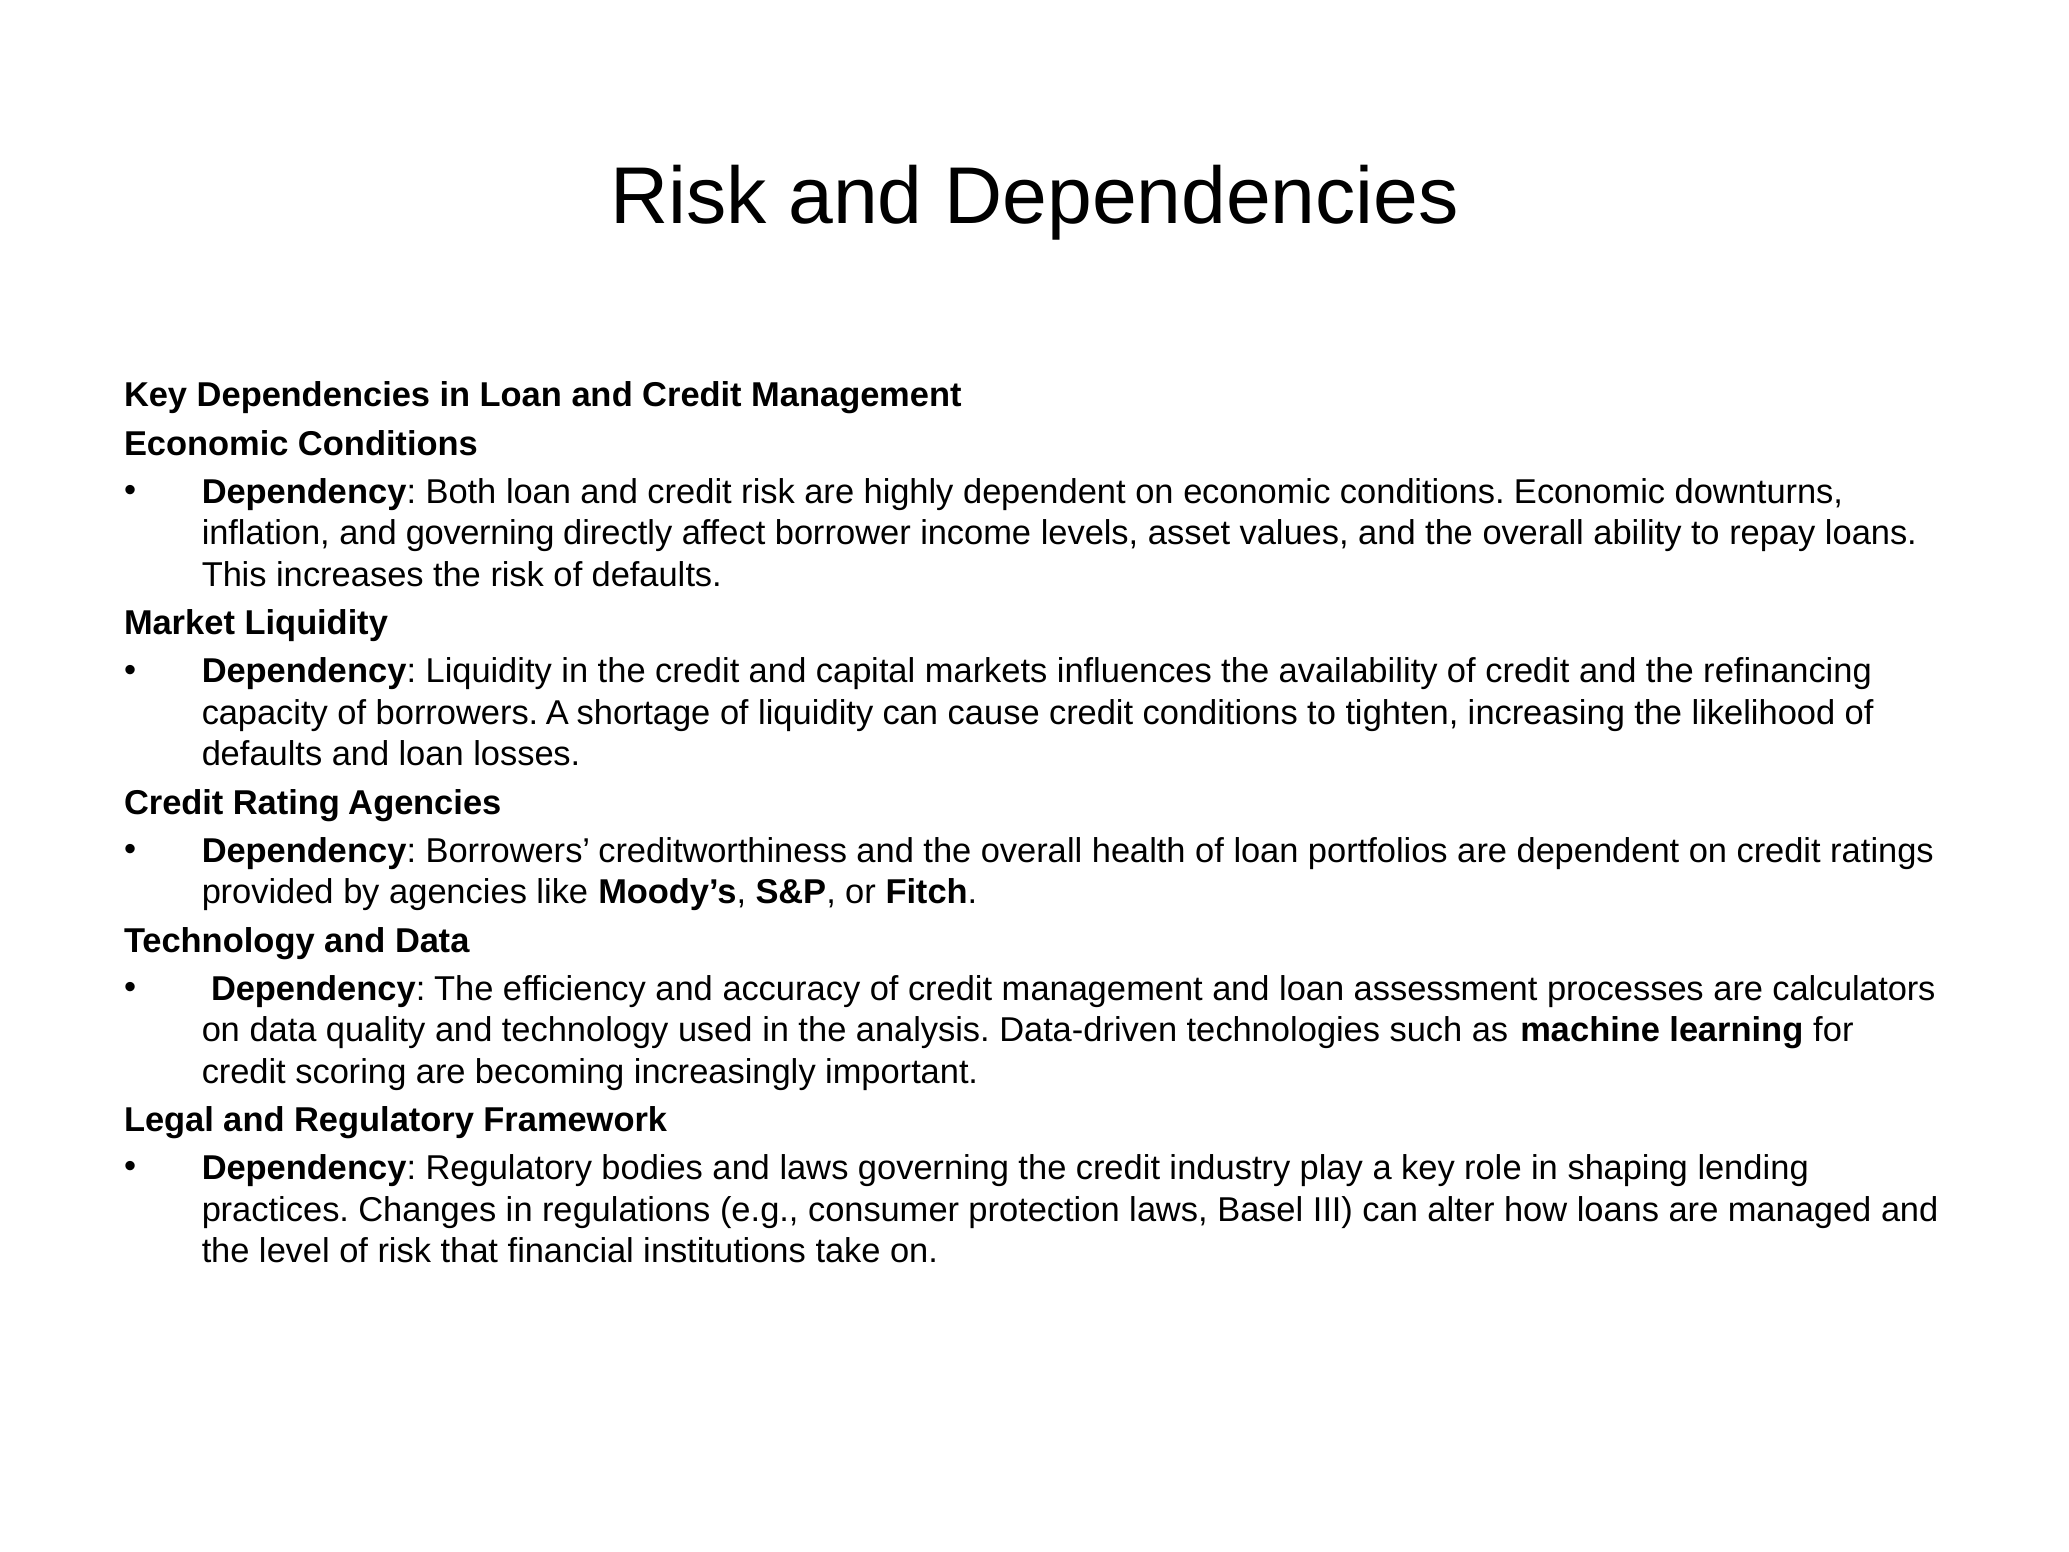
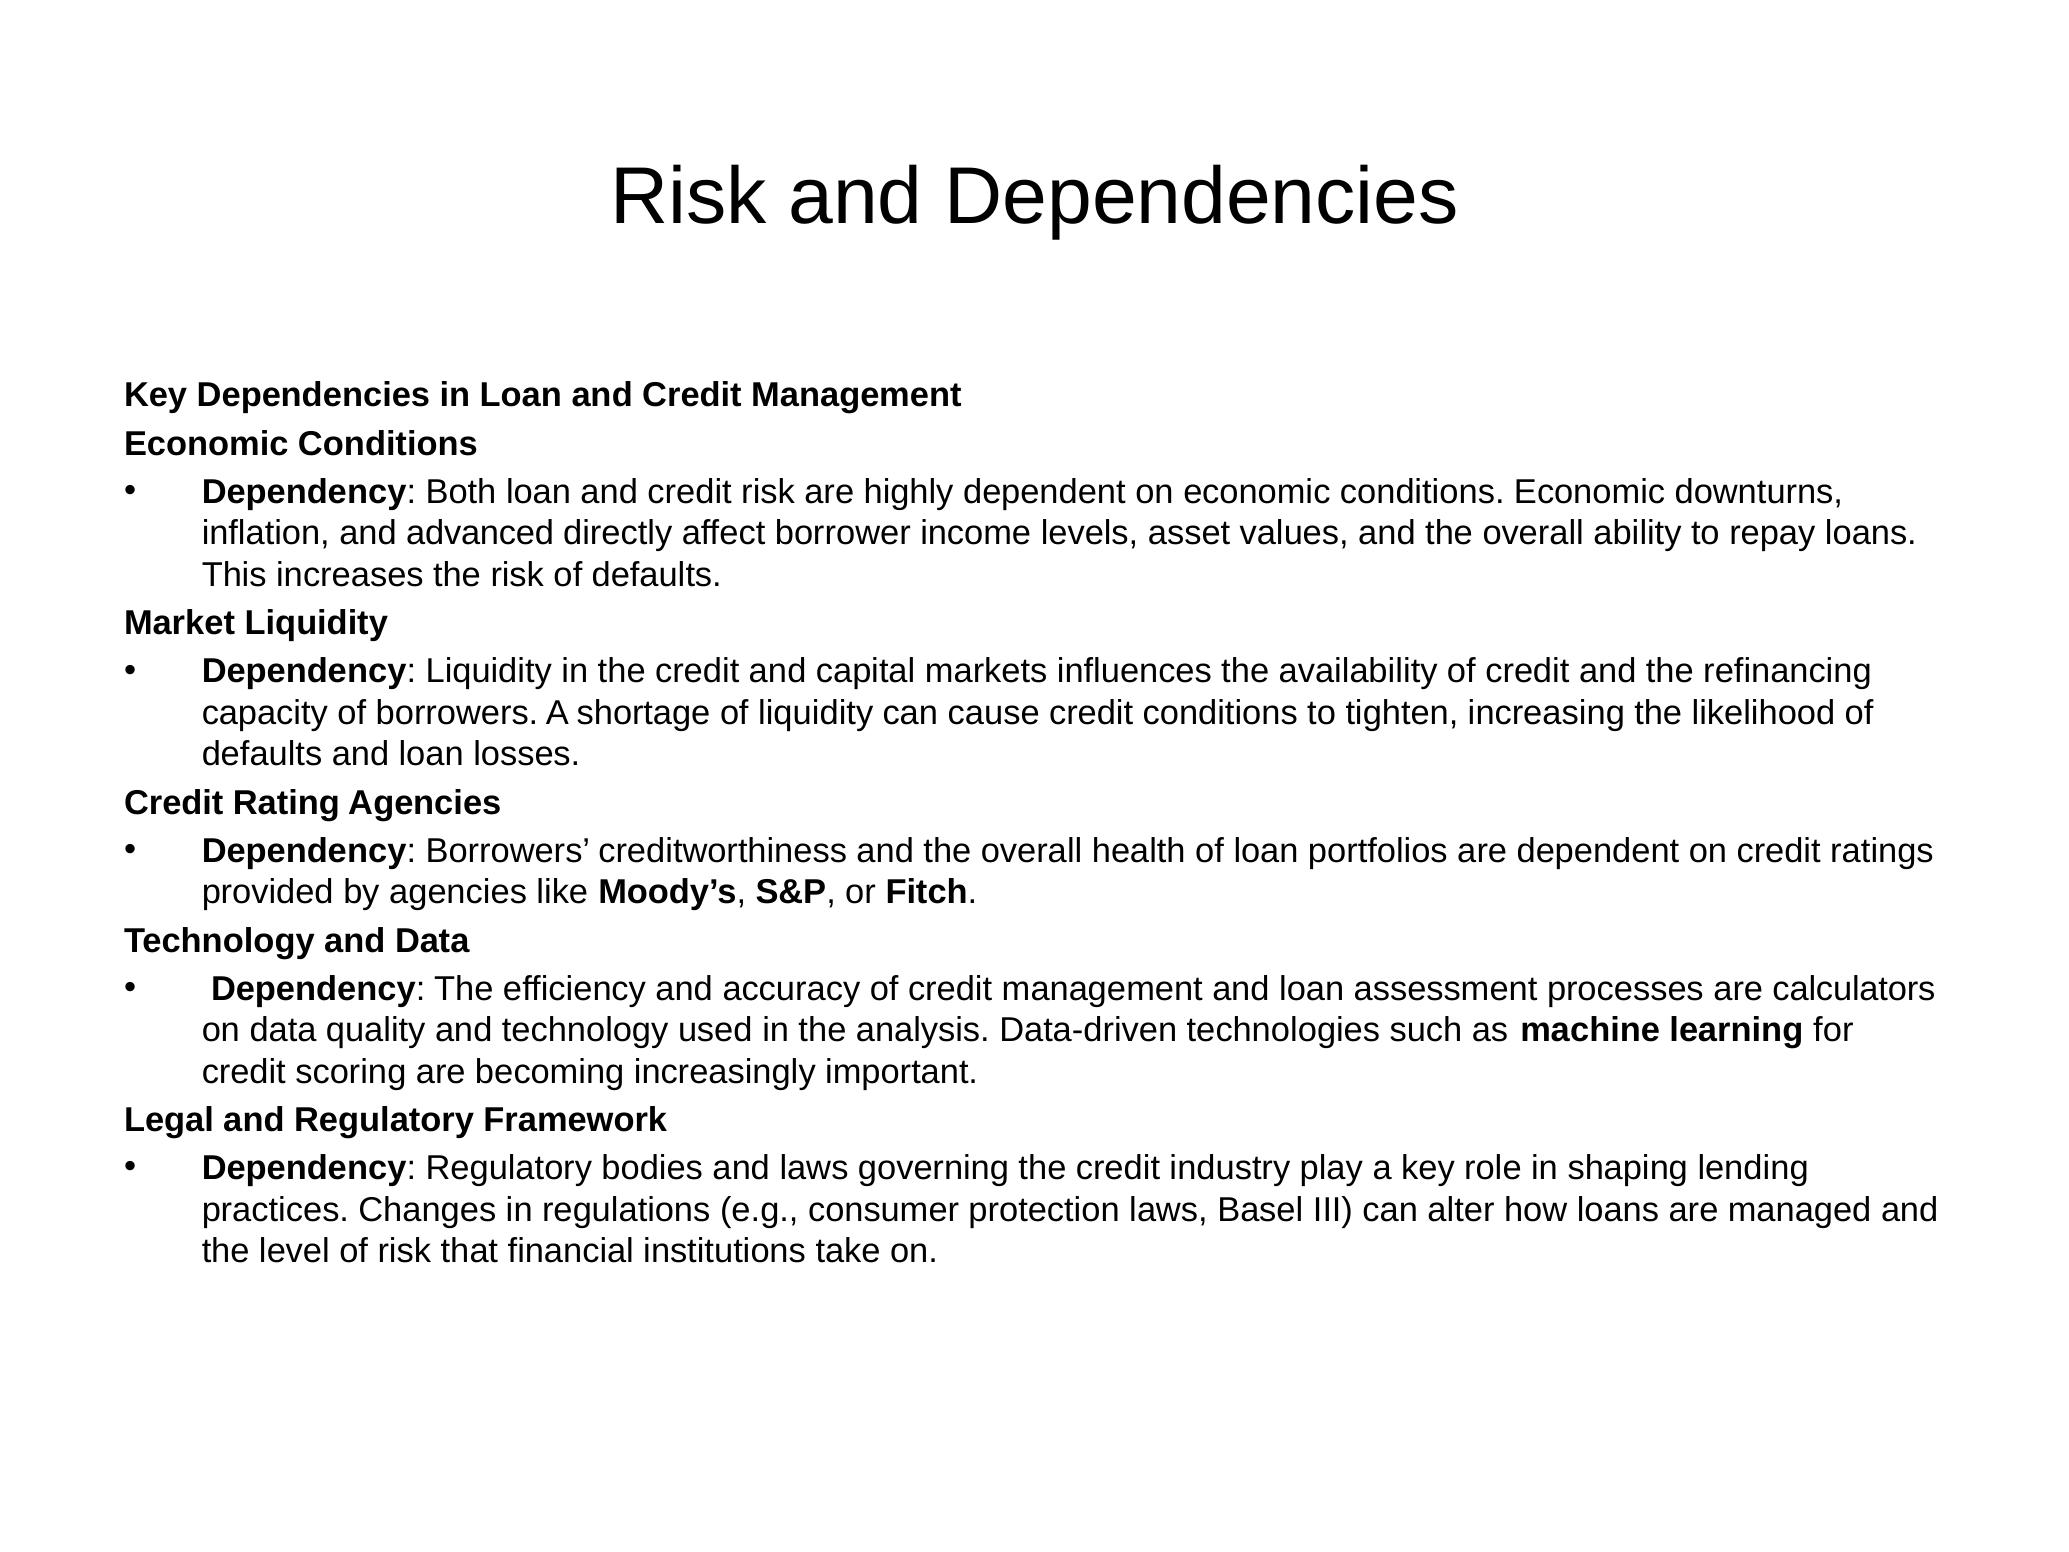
and governing: governing -> advanced (480, 533)
